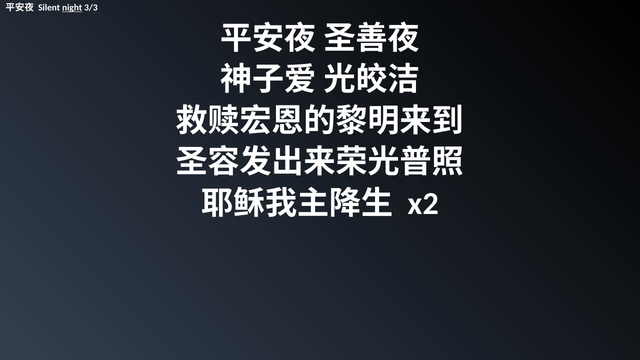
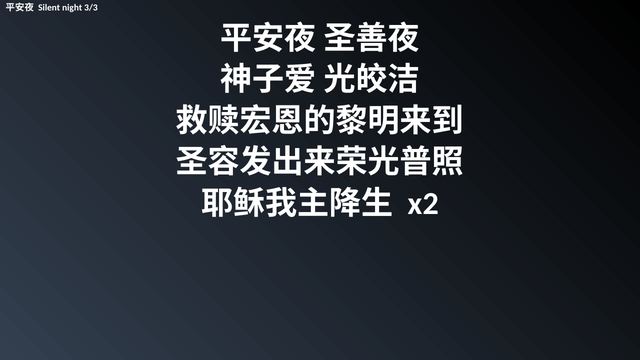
night underline: present -> none (72, 8)
